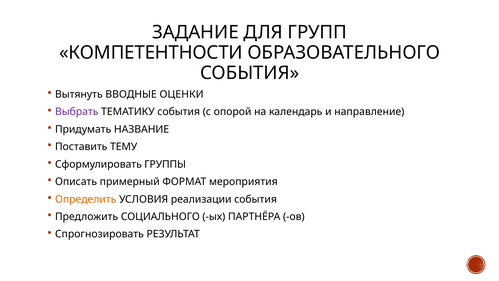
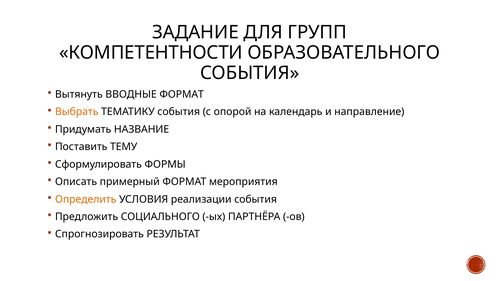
ВВОДНЫЕ ОЦЕНКИ: ОЦЕНКИ -> ФОРМАТ (182, 94)
Выбрать colour: purple -> orange (77, 112)
ГРУППЫ: ГРУППЫ -> ФОРМЫ (165, 164)
